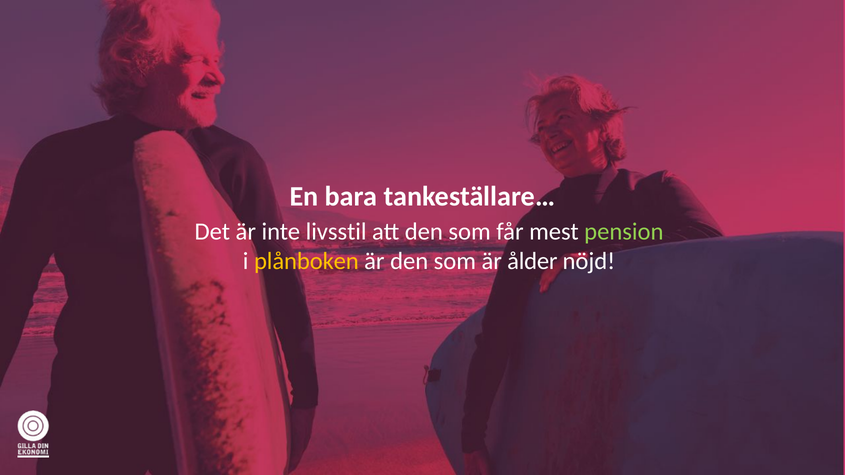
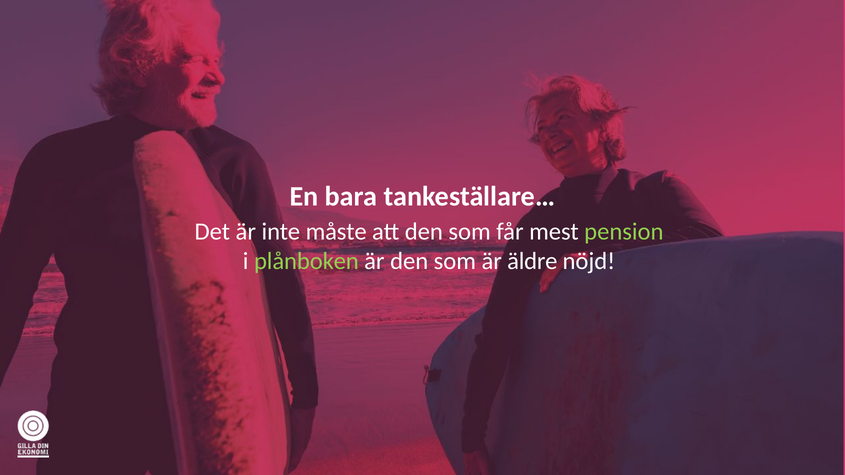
livsstil: livsstil -> måste (336, 232)
plånboken colour: yellow -> light green (306, 261)
ålder: ålder -> äldre (532, 261)
